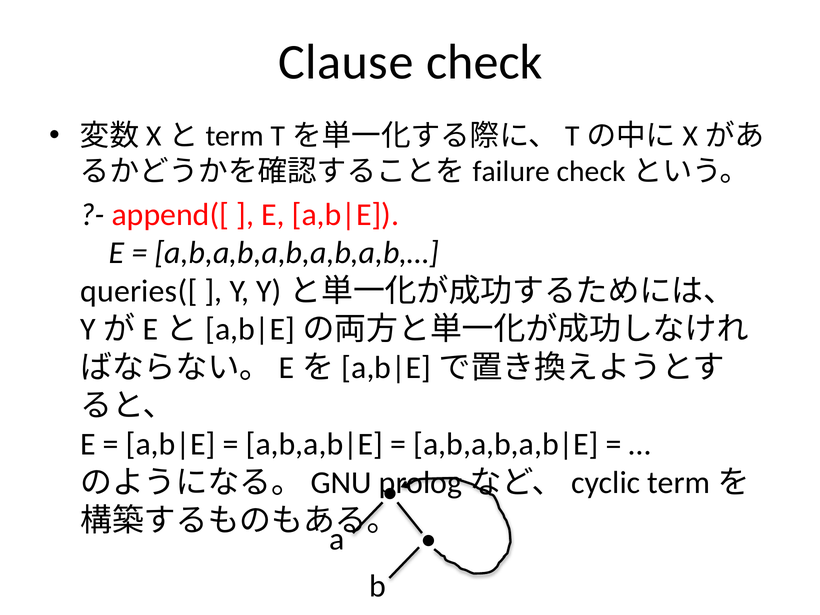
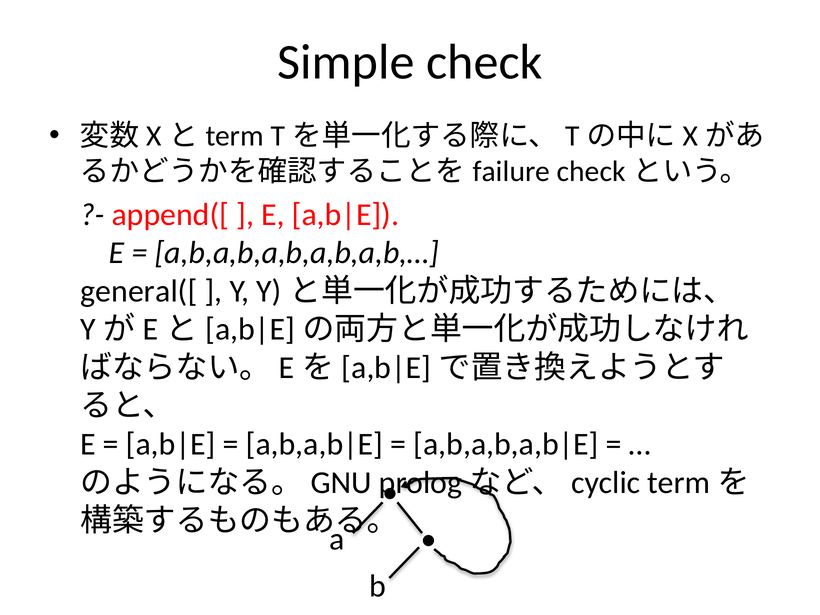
Clause: Clause -> Simple (346, 62)
queries([: queries([ -> general([ (139, 291)
